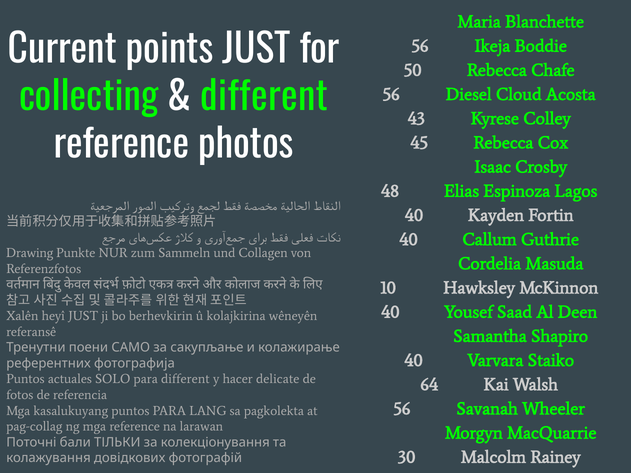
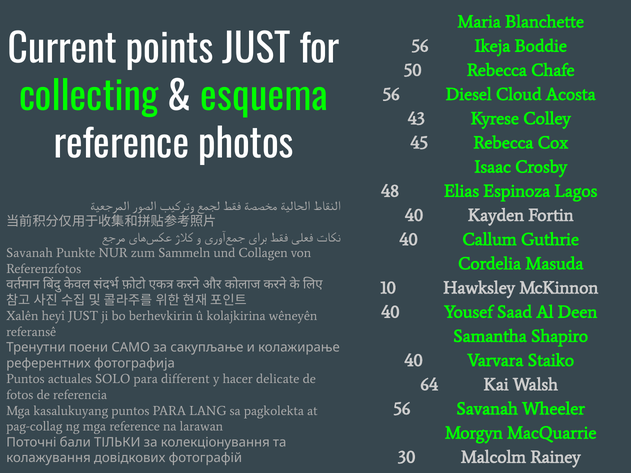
different: different -> esquema (264, 97)
Drawing: Drawing -> Savanah (30, 253)
